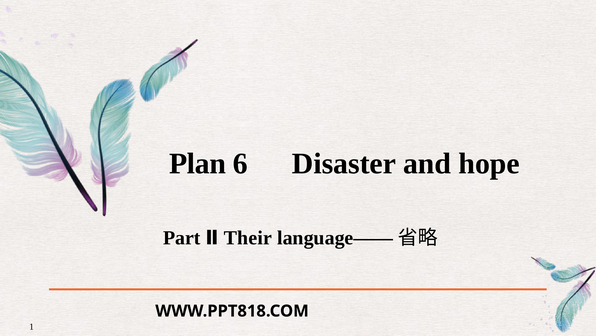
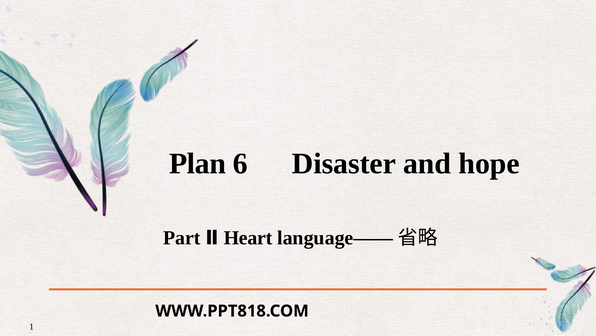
Their: Their -> Heart (248, 237)
